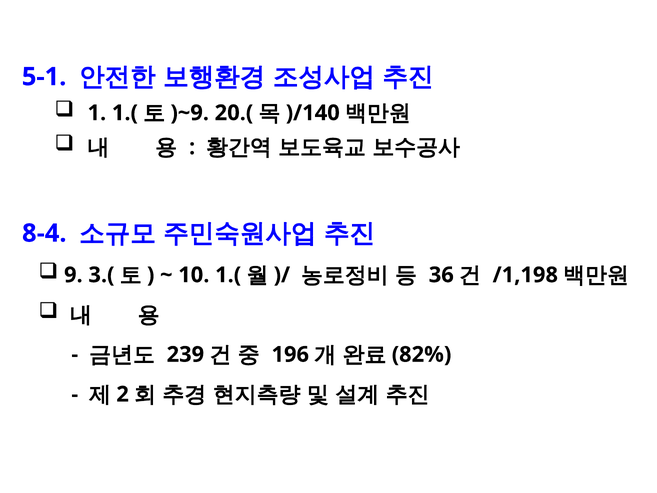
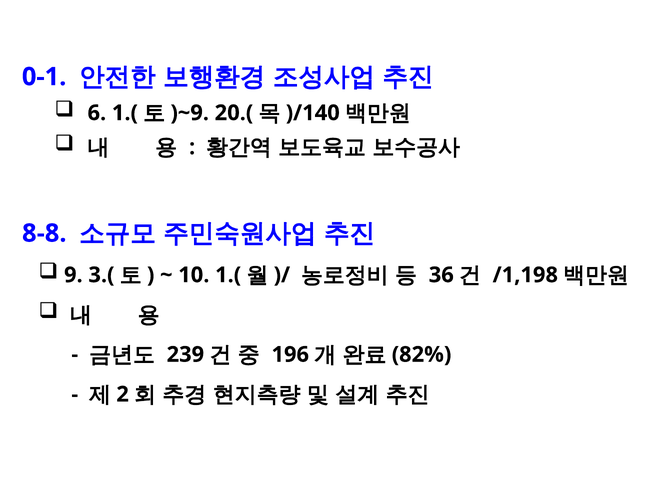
5-1: 5-1 -> 0-1 (44, 77)
1: 1 -> 6 (97, 113)
8-4: 8-4 -> 8-8 (44, 233)
